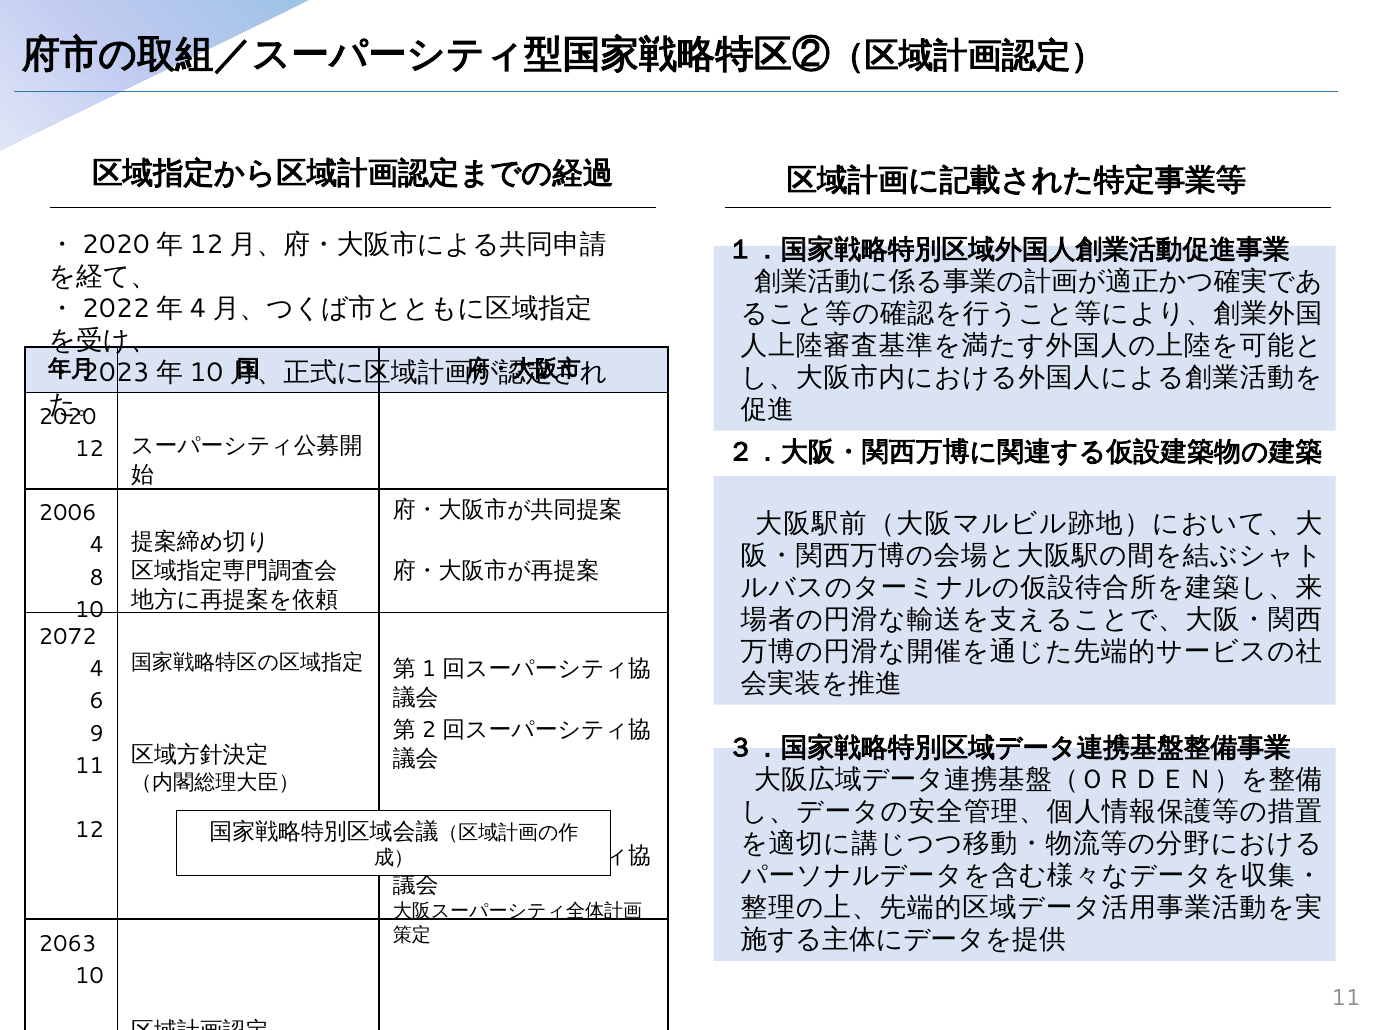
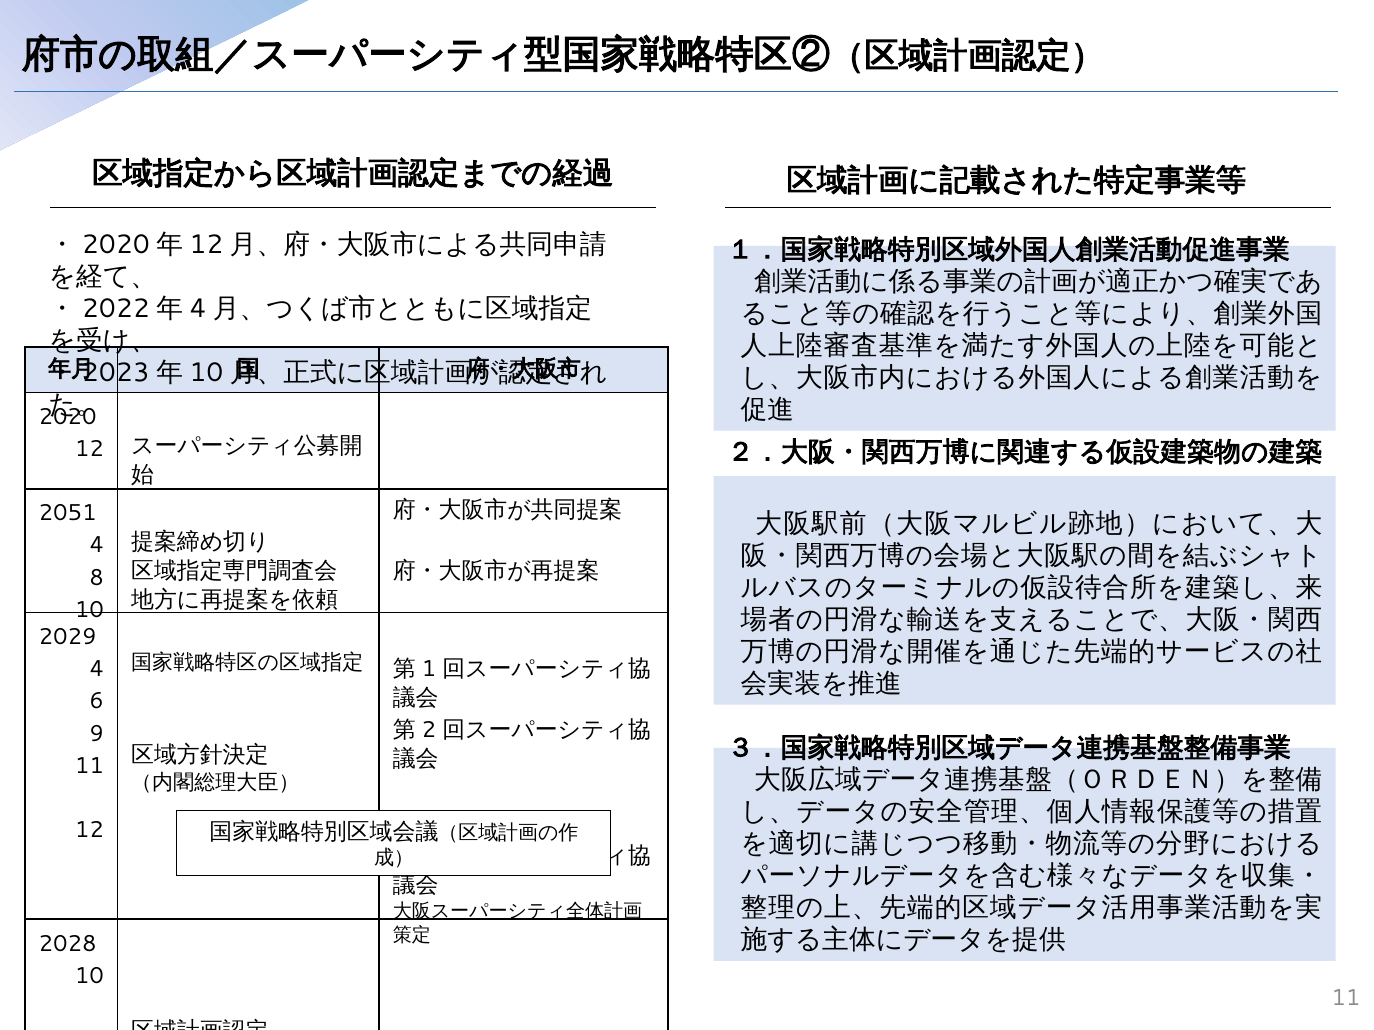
2006: 2006 -> 2051 (68, 513)
2072: 2072 -> 2029 (68, 637)
2063: 2063 -> 2028 (68, 944)
